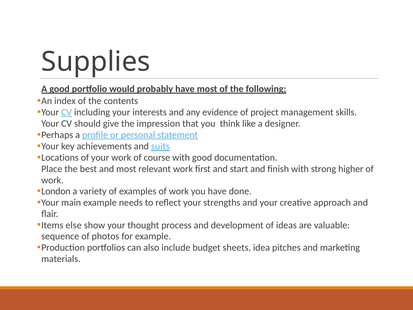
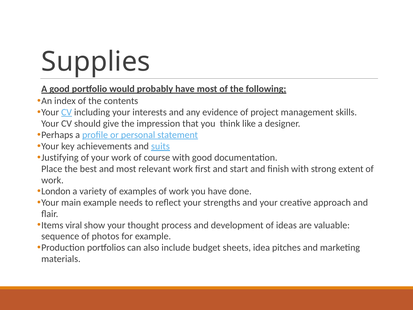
Locations: Locations -> Justifying (60, 158)
higher: higher -> extent (351, 169)
else: else -> viral (74, 225)
